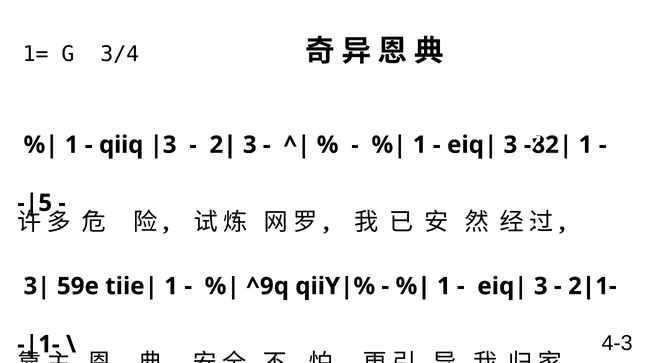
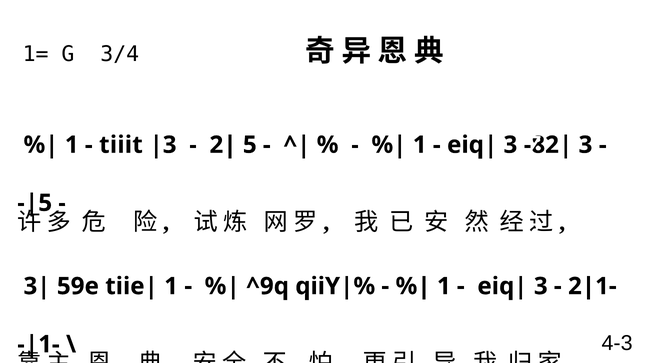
qiiq: qiiq -> tiiit (121, 145)
3: 3 -> 5 (250, 145)
1: 1 -> 3 (585, 145)
